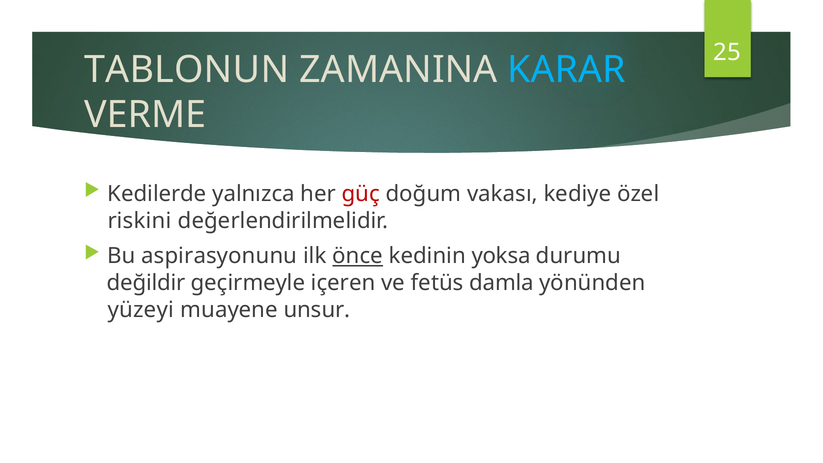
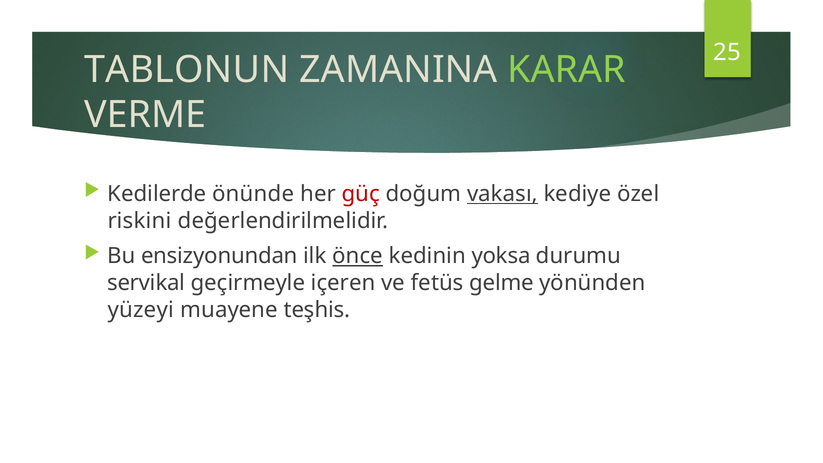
KARAR colour: light blue -> light green (567, 70)
yalnızca: yalnızca -> önünde (253, 194)
vakası underline: none -> present (502, 194)
aspirasyonunu: aspirasyonunu -> ensizyonundan (219, 256)
değildir: değildir -> servikal (146, 283)
damla: damla -> gelme (501, 283)
unsur: unsur -> teşhis (317, 310)
